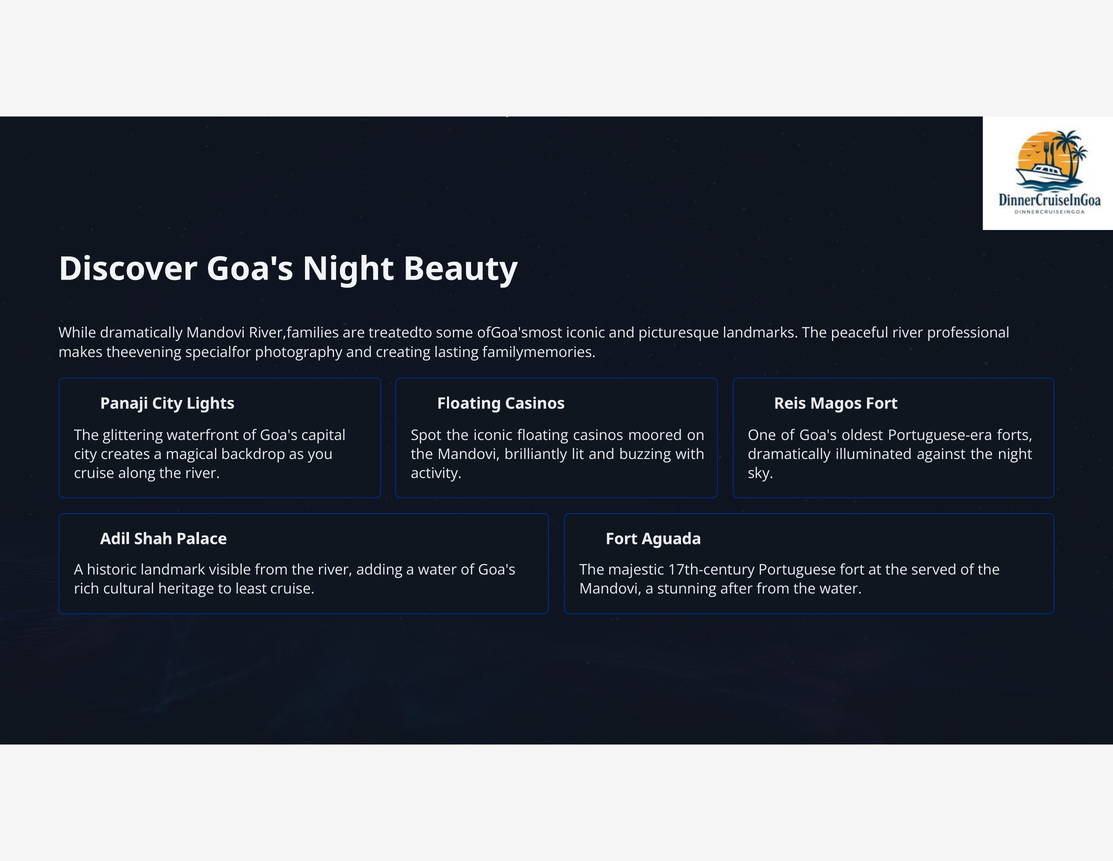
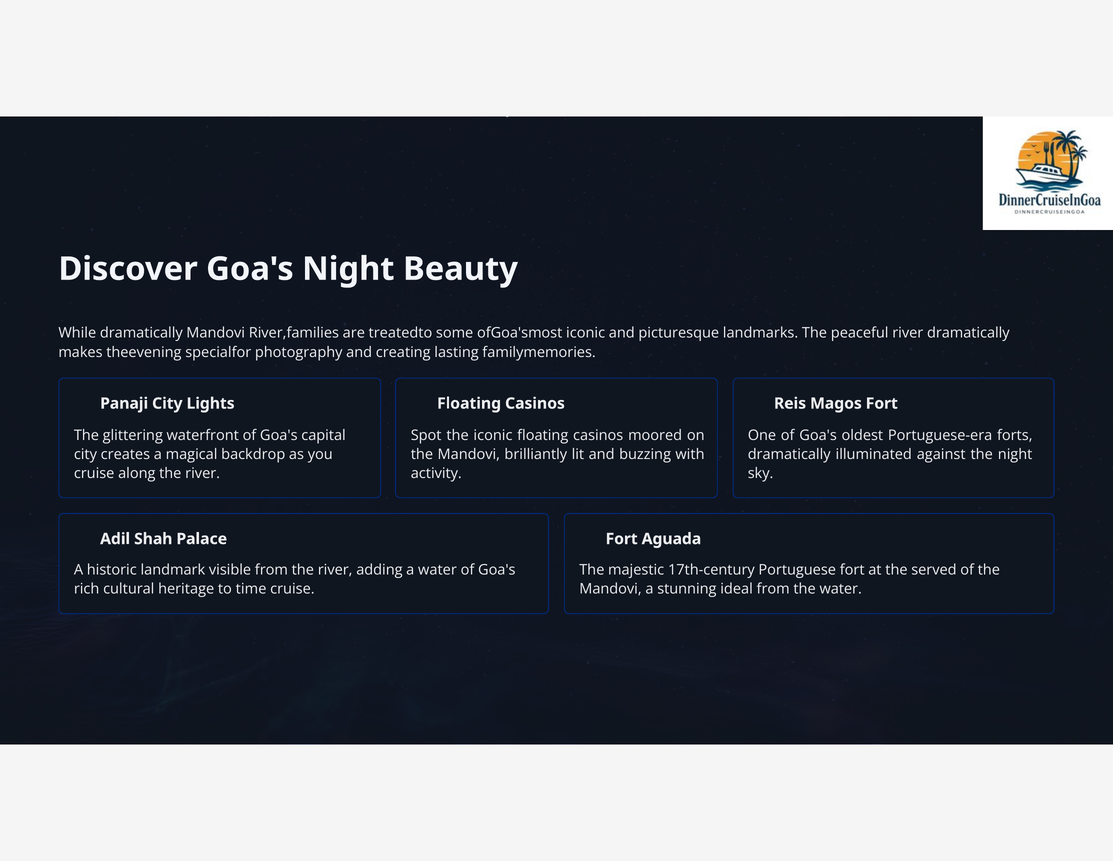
river professional: professional -> dramatically (968, 333)
least: least -> time (251, 589)
after: after -> ideal (737, 589)
